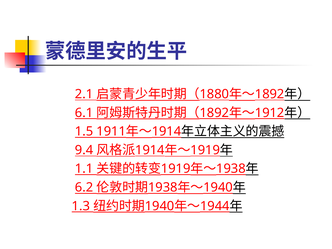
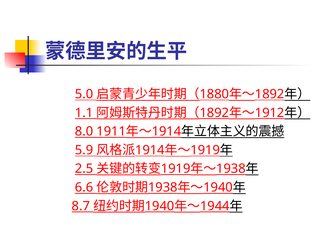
2.1: 2.1 -> 5.0 (84, 94)
6.1: 6.1 -> 1.1 (84, 113)
1.5: 1.5 -> 8.0 (84, 131)
9.4: 9.4 -> 5.9 (84, 150)
1.1: 1.1 -> 2.5 (84, 169)
6.2: 6.2 -> 6.6 (84, 187)
1.3: 1.3 -> 8.7 (81, 206)
